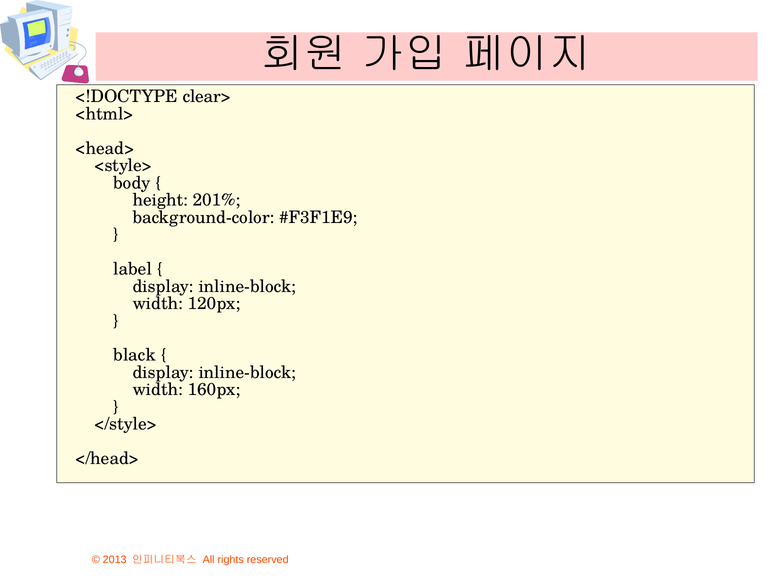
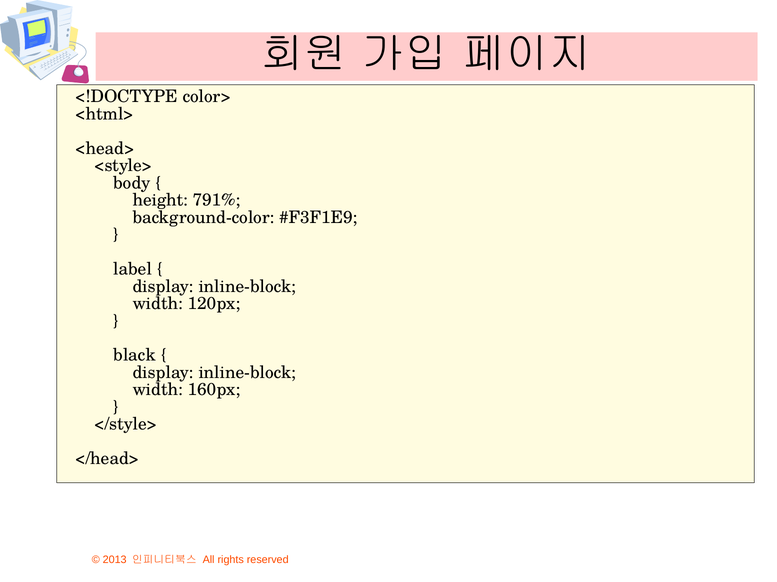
clear>: clear> -> color> (207, 97)
201%: 201% -> 791% (217, 200)
